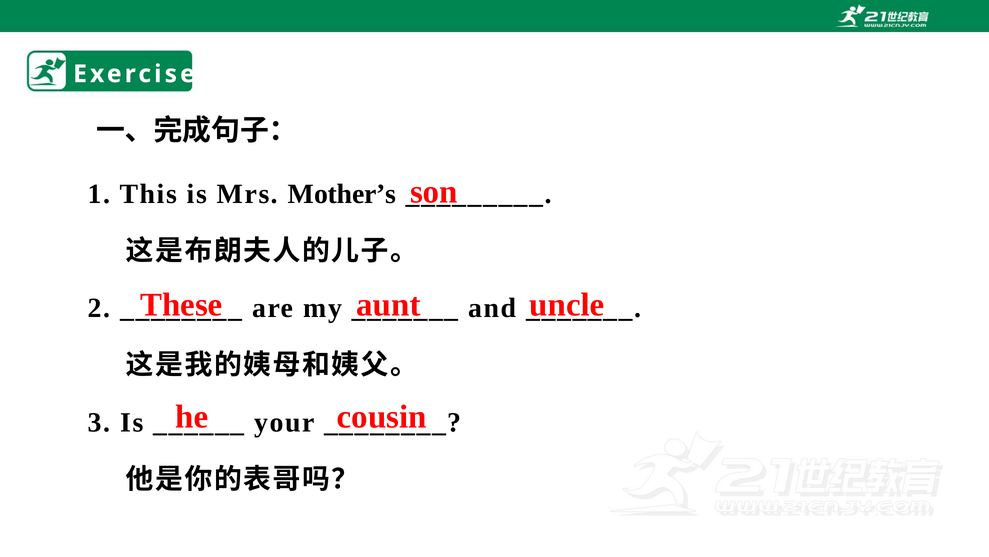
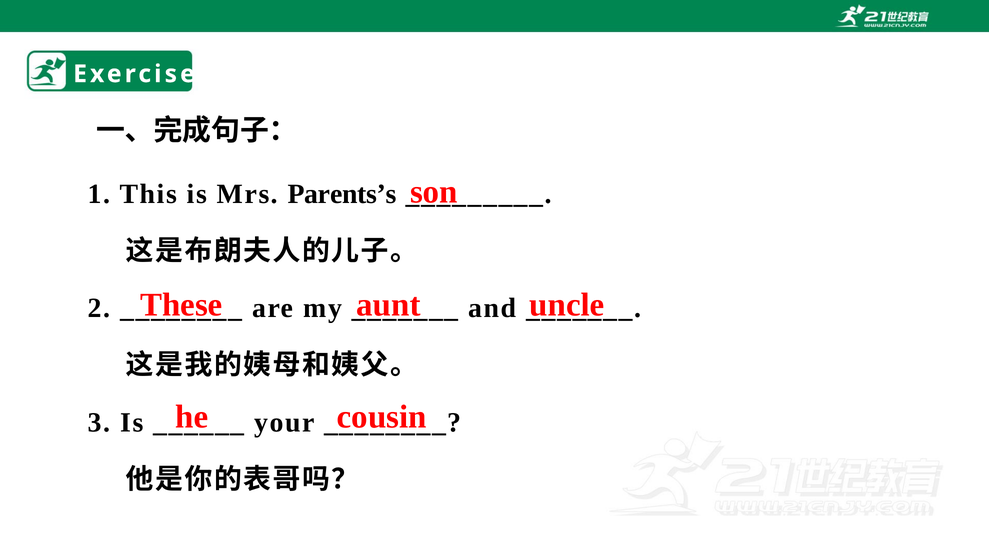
Mother’s: Mother’s -> Parents’s (342, 194)
